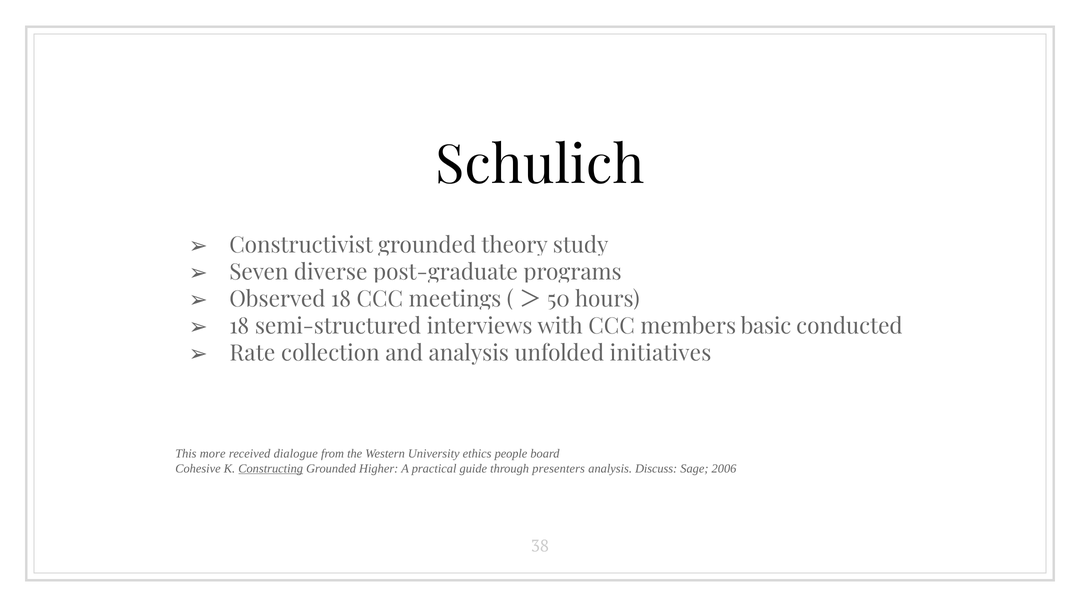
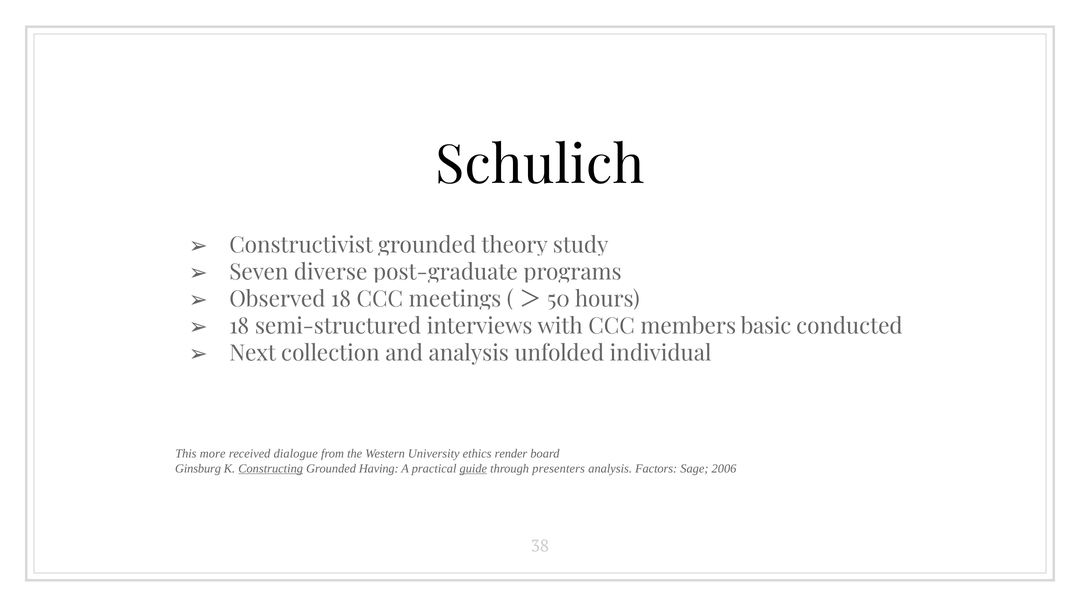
Rate: Rate -> Next (253, 354)
initiatives: initiatives -> individual (661, 354)
people: people -> render (511, 454)
Cohesive: Cohesive -> Ginsburg (198, 469)
Higher: Higher -> Having (379, 469)
guide underline: none -> present (473, 469)
Discuss: Discuss -> Factors (656, 469)
